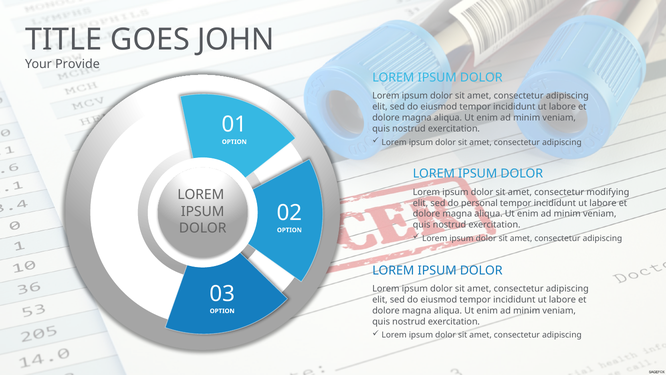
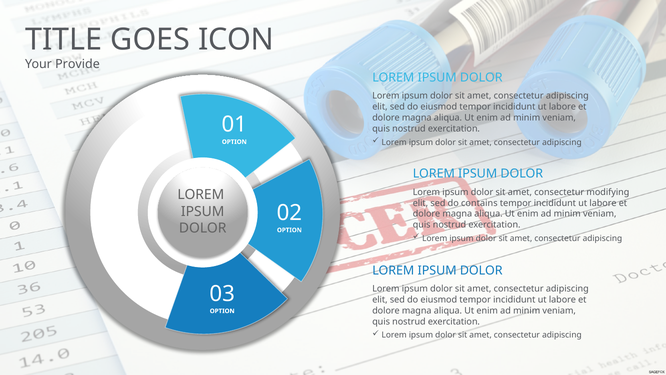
JOHN: JOHN -> ICON (236, 40)
personal: personal -> contains (479, 203)
